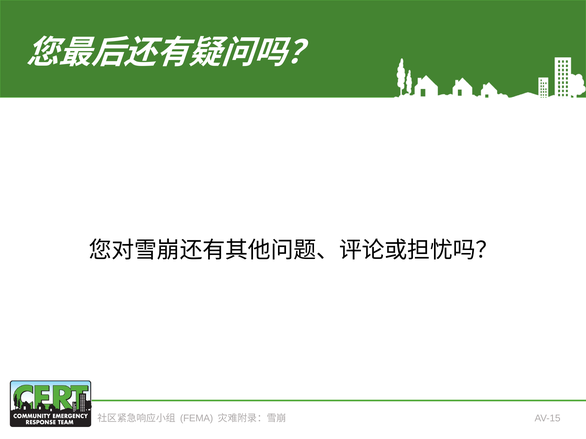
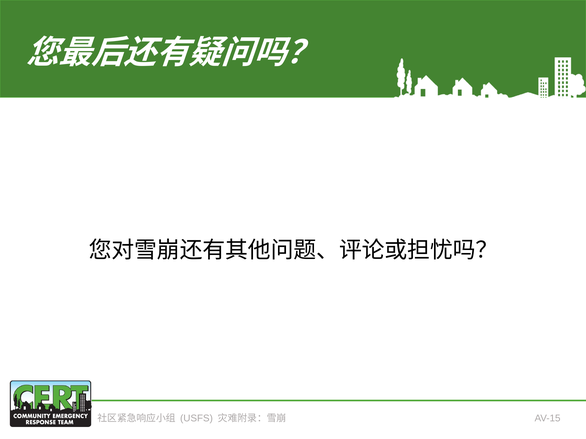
FEMA: FEMA -> USFS (196, 419)
